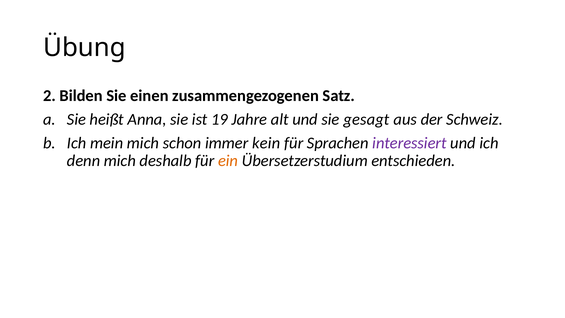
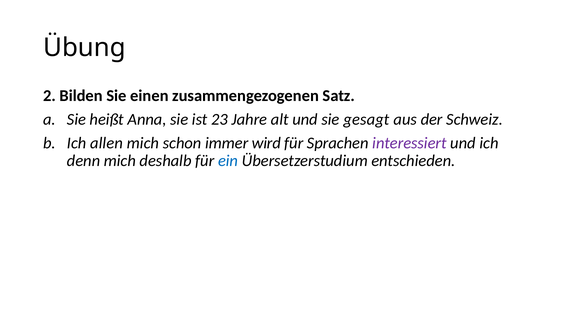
19: 19 -> 23 (219, 119)
mein: mein -> allen (107, 143)
kein: kein -> wird (266, 143)
ein colour: orange -> blue (228, 161)
